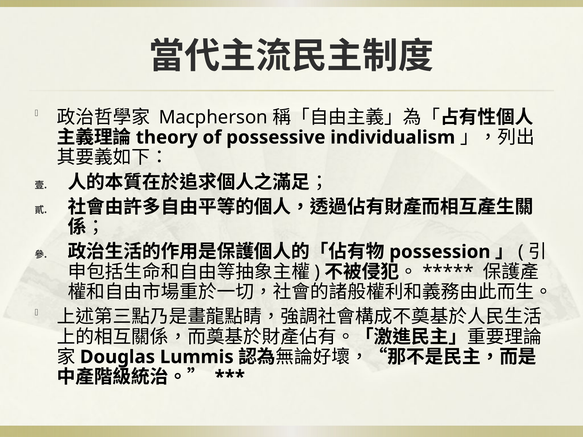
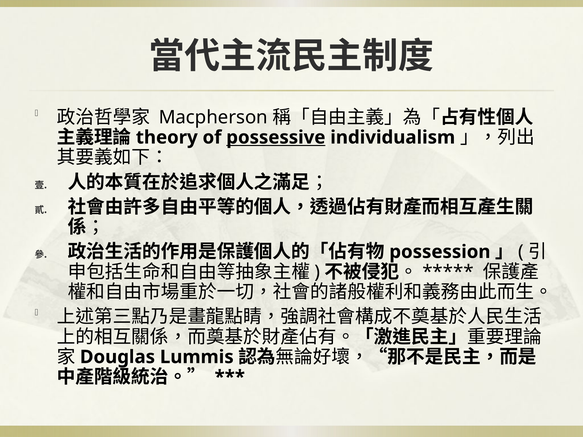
possessive underline: none -> present (276, 137)
